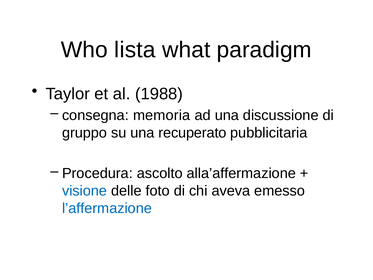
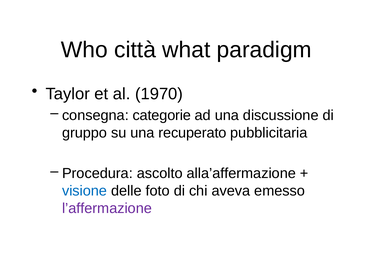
lista: lista -> città (135, 50)
1988: 1988 -> 1970 (159, 94)
memoria: memoria -> categorie (162, 115)
l’affermazione colour: blue -> purple (107, 208)
